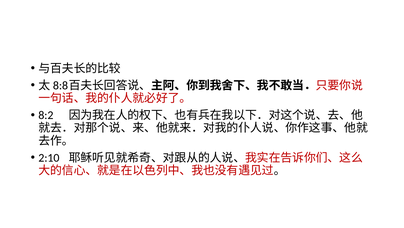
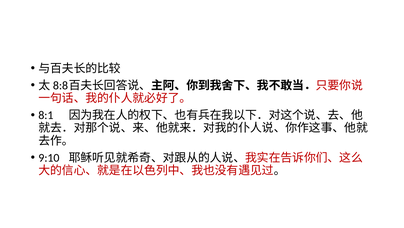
8:2: 8:2 -> 8:1 (46, 115)
2:10: 2:10 -> 9:10 (49, 157)
